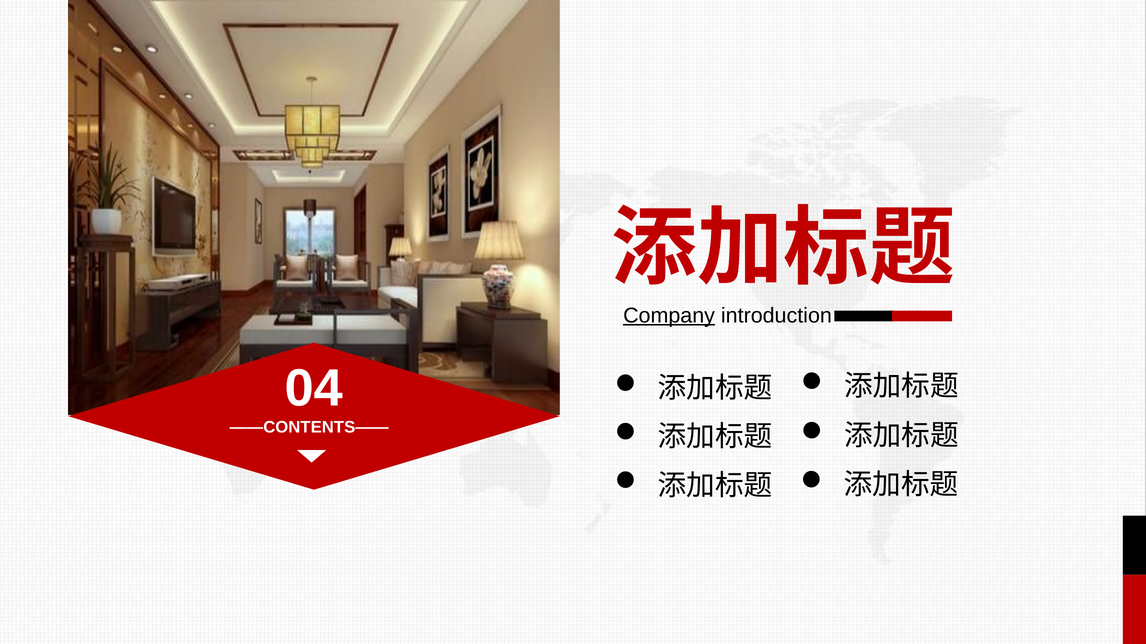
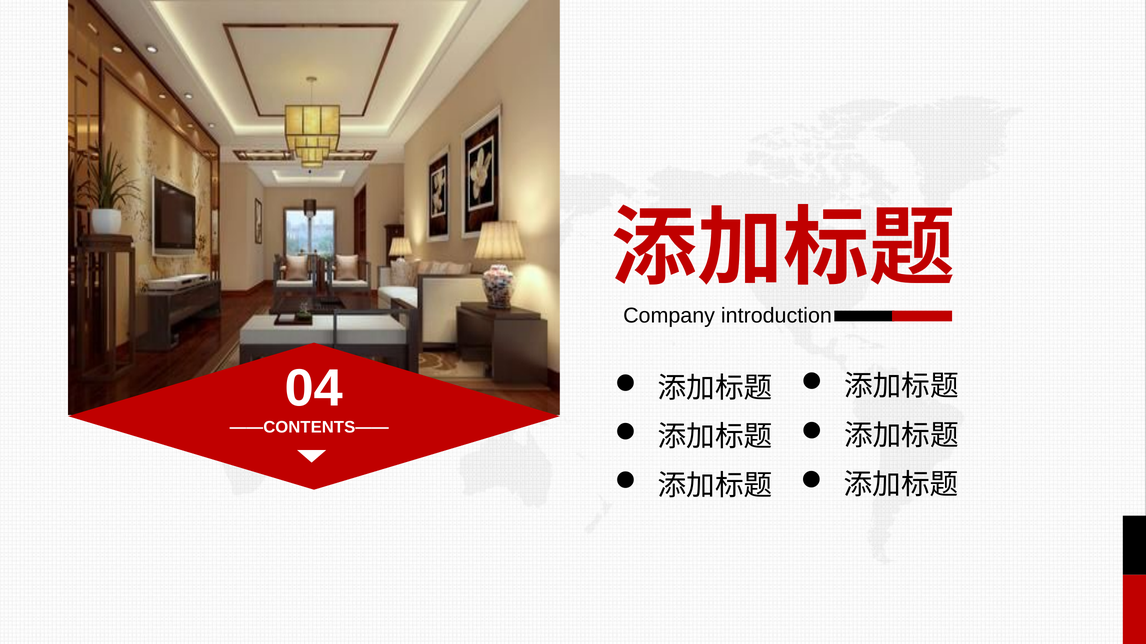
Company underline: present -> none (669, 316)
